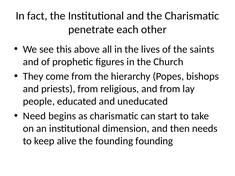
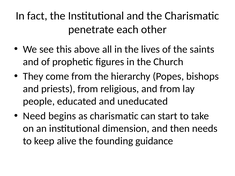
founding founding: founding -> guidance (154, 141)
